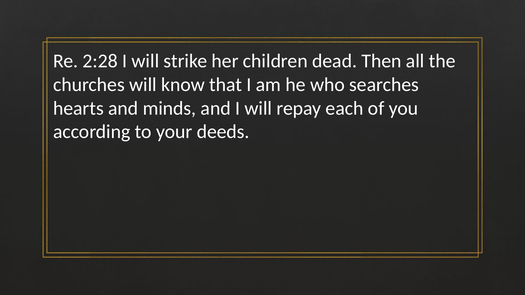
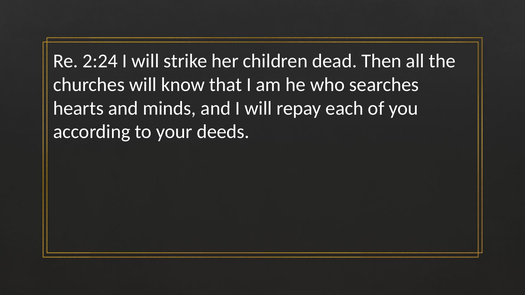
2:28: 2:28 -> 2:24 (100, 61)
